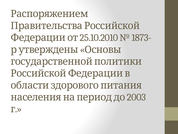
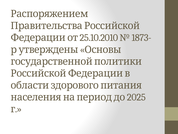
2003: 2003 -> 2025 (136, 97)
